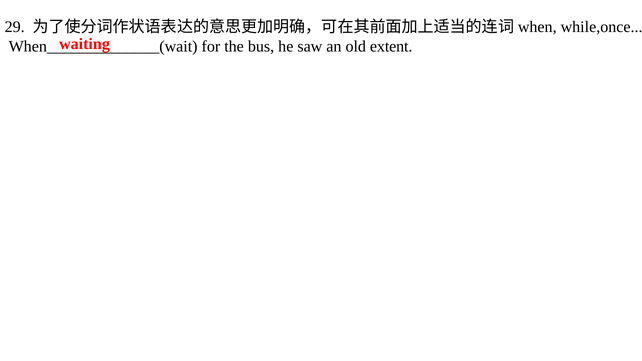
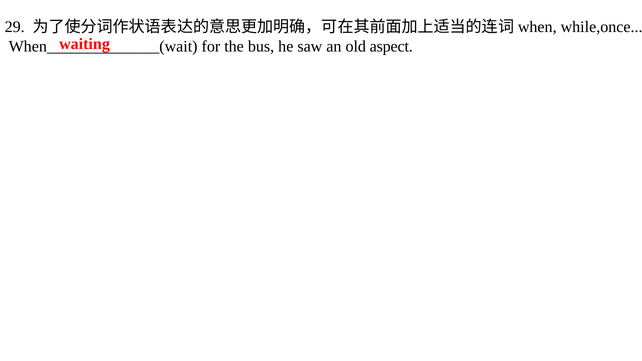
extent: extent -> aspect (391, 46)
